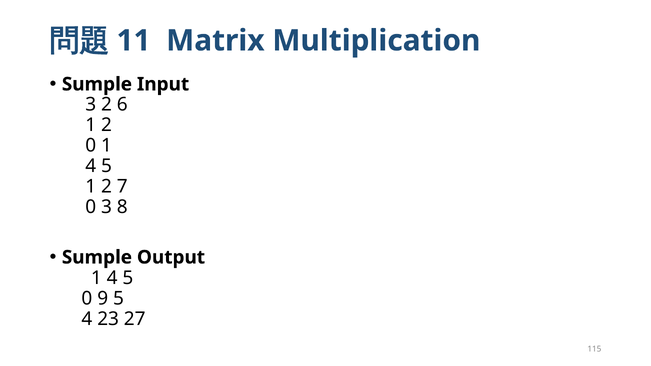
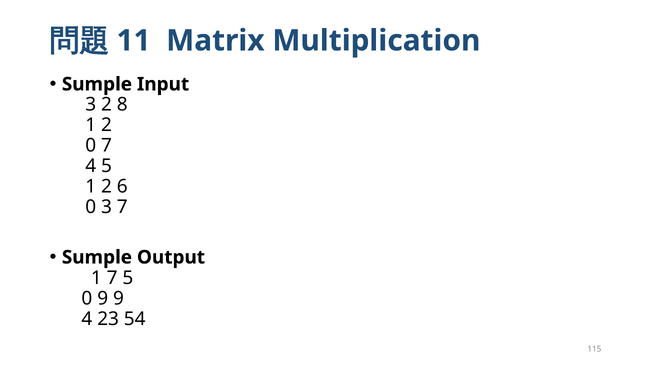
6: 6 -> 8 (122, 105)
0 1: 1 -> 7 (106, 146)
7: 7 -> 6 (122, 187)
3 8: 8 -> 7 (122, 207)
4: 4 -> 7 (112, 278)
9 5: 5 -> 9 (118, 298)
27: 27 -> 54 (135, 319)
